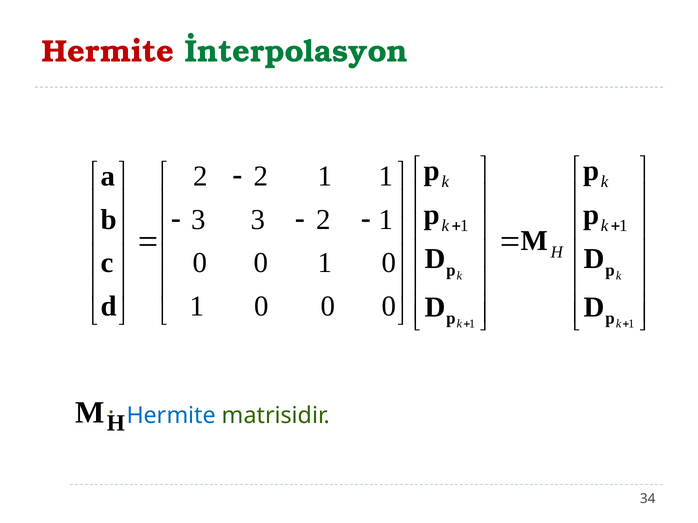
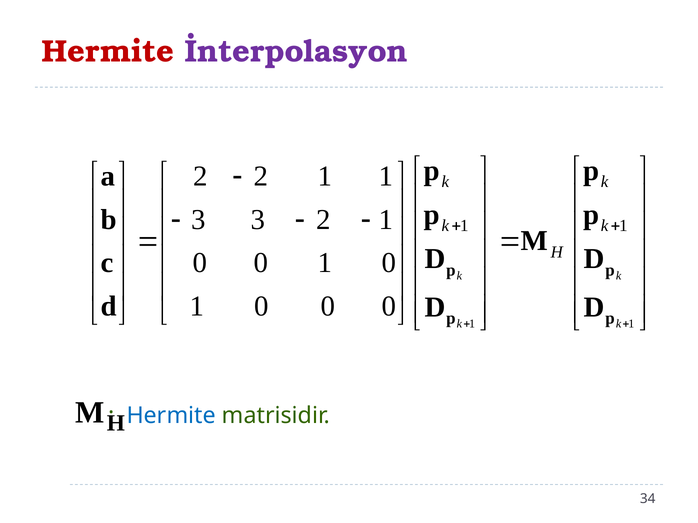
İnterpolasyon colour: green -> purple (296, 52)
